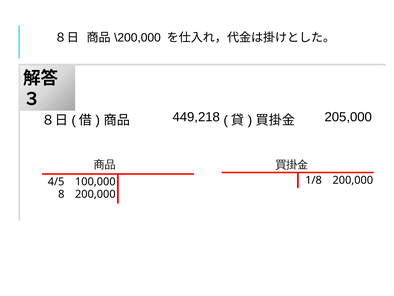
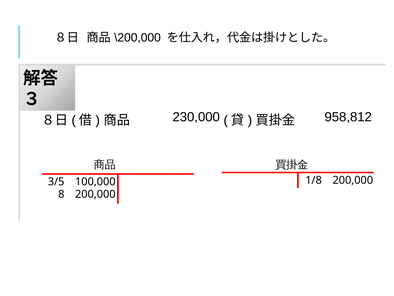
449,218: 449,218 -> 230,000 (196, 117)
205,000: 205,000 -> 958,812 (348, 117)
4/5: 4/5 -> 3/5 (56, 181)
